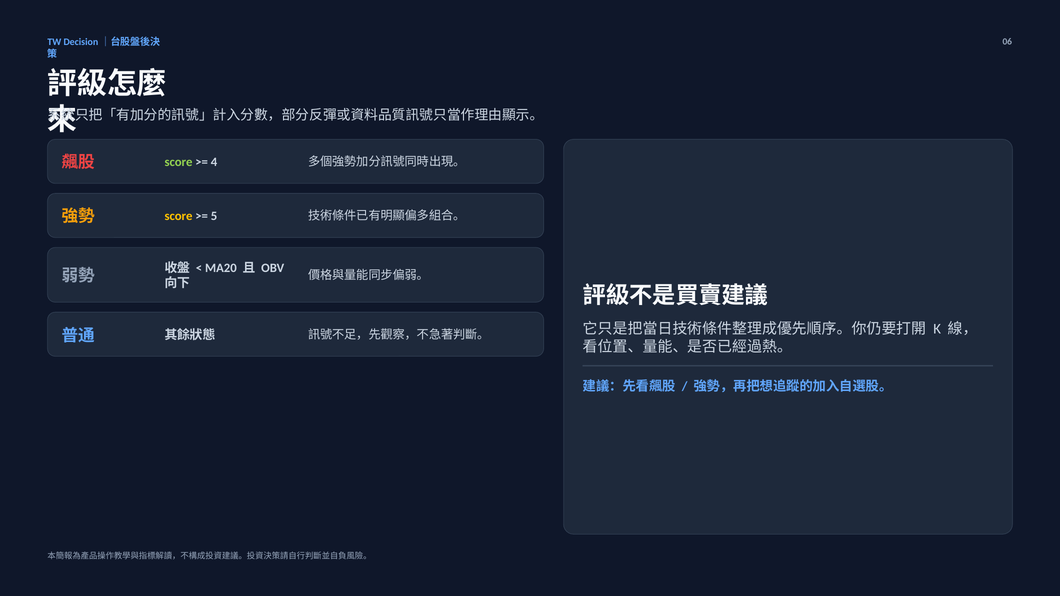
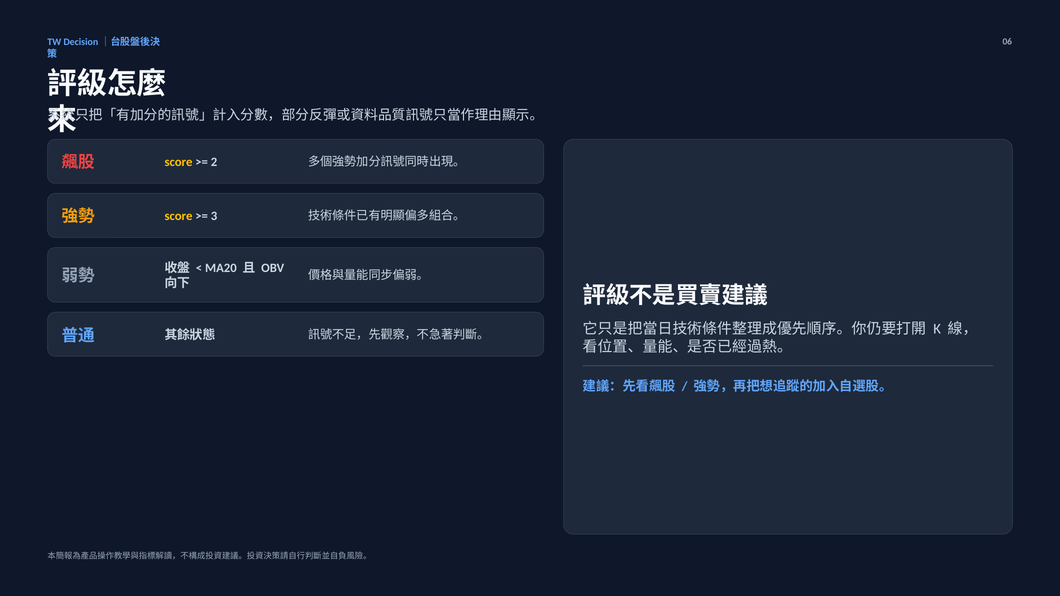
score colour: light green -> yellow (178, 162)
4: 4 -> 2 (214, 162)
5: 5 -> 3 (214, 216)
